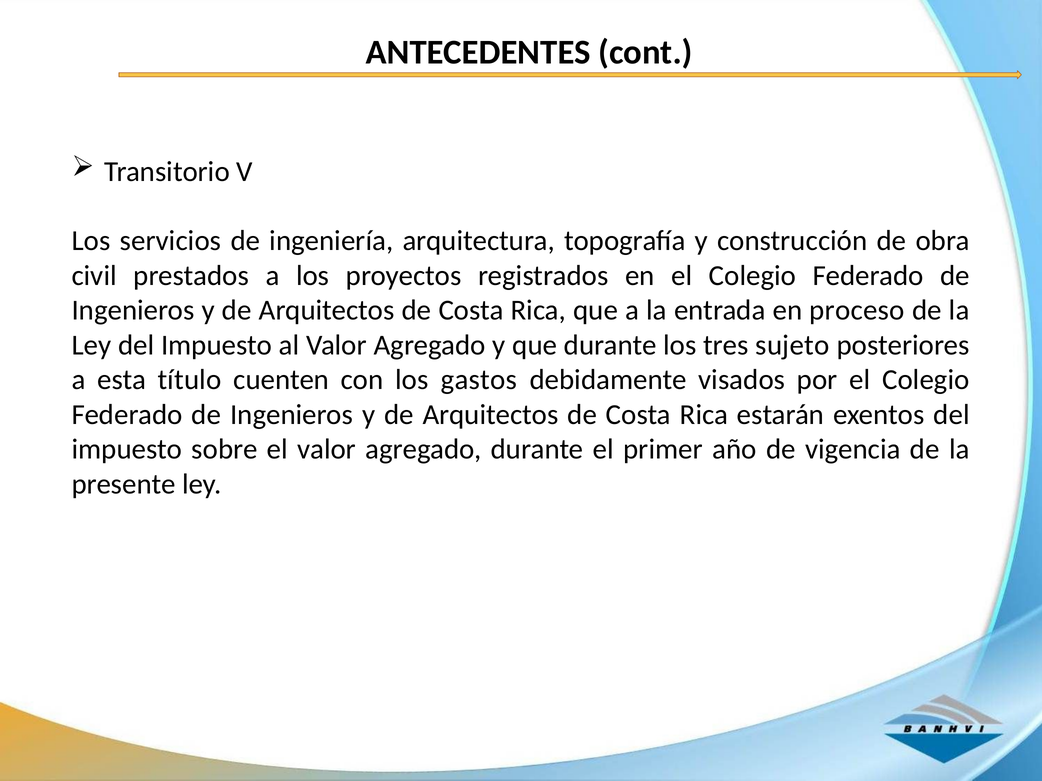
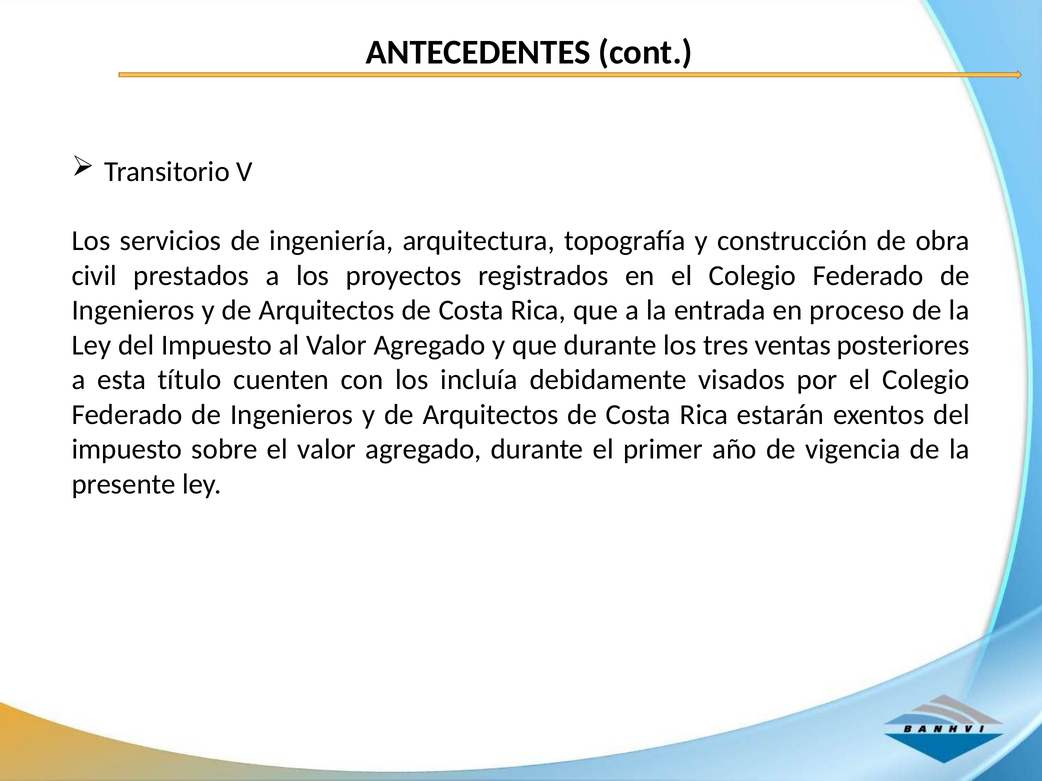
sujeto: sujeto -> ventas (793, 345)
gastos: gastos -> incluía (479, 380)
